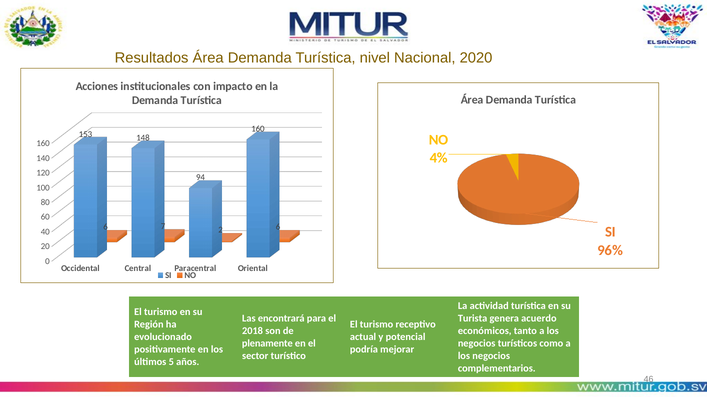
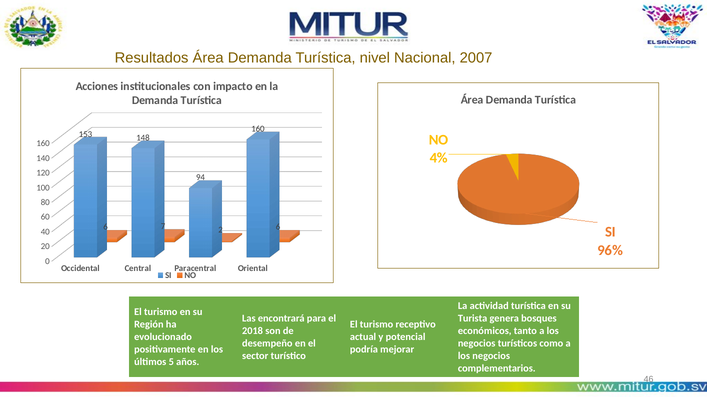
2020: 2020 -> 2007 (476, 58)
acuerdo: acuerdo -> bosques (539, 319)
plenamente: plenamente -> desempeño (267, 344)
